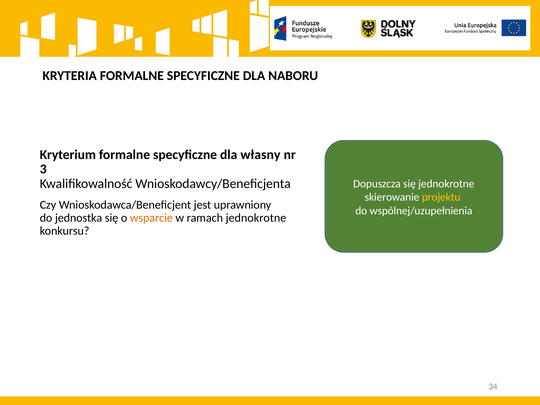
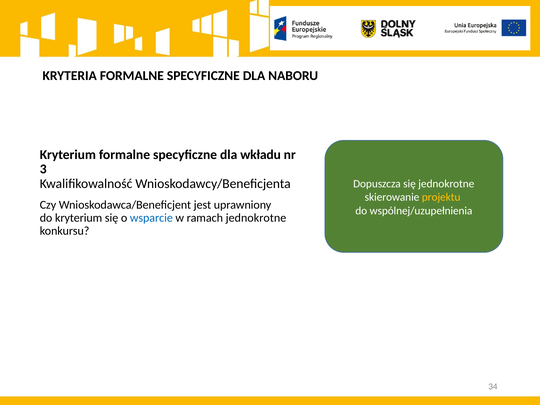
własny: własny -> wkładu (261, 155)
do jednostka: jednostka -> kryterium (79, 218)
wsparcie colour: orange -> blue (151, 218)
